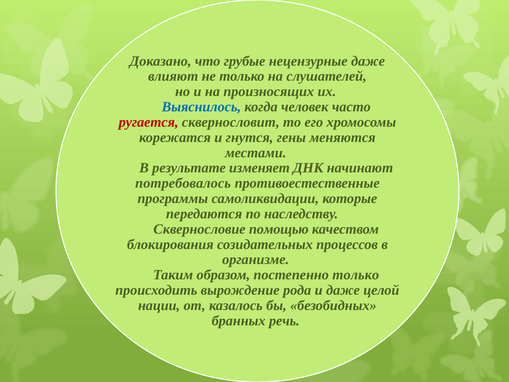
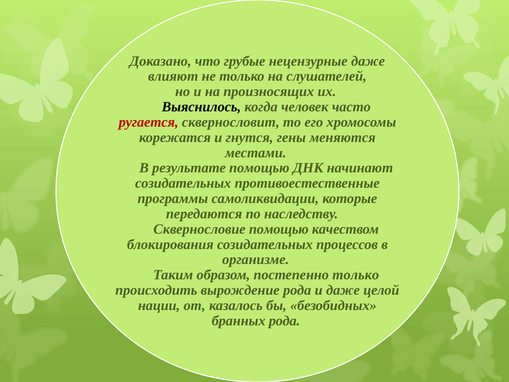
Выяснилось colour: blue -> black (201, 107)
результате изменяет: изменяет -> помощью (259, 168)
потребовалось: потребовалось -> созидательных (183, 183)
бранных речь: речь -> рода (284, 321)
